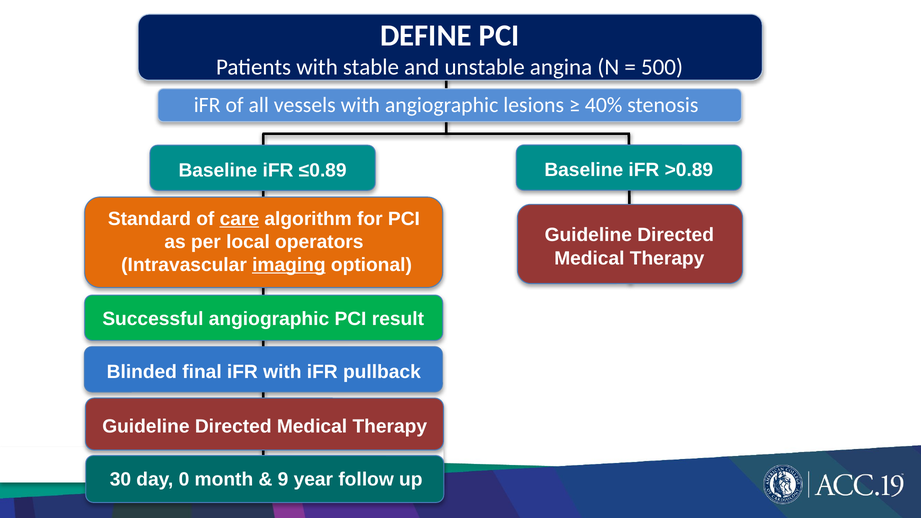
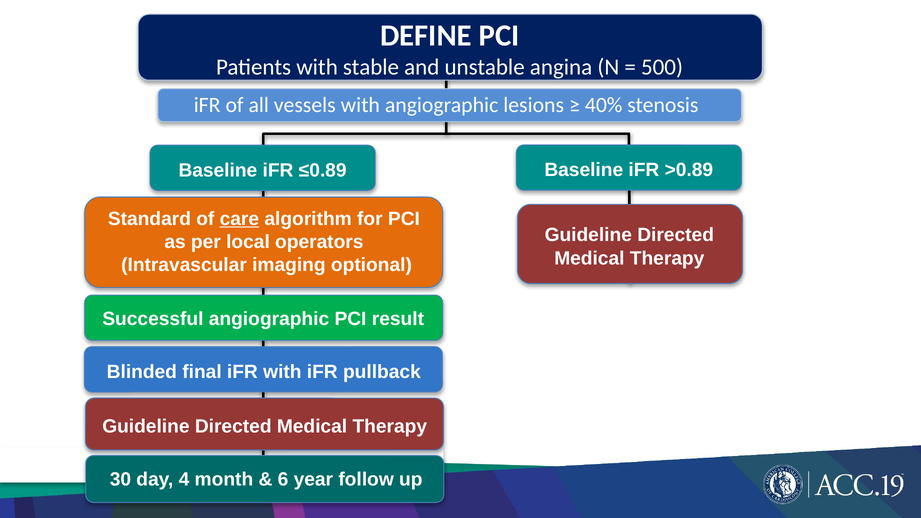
imaging underline: present -> none (289, 265)
0: 0 -> 4 (184, 479)
9: 9 -> 6 (283, 479)
